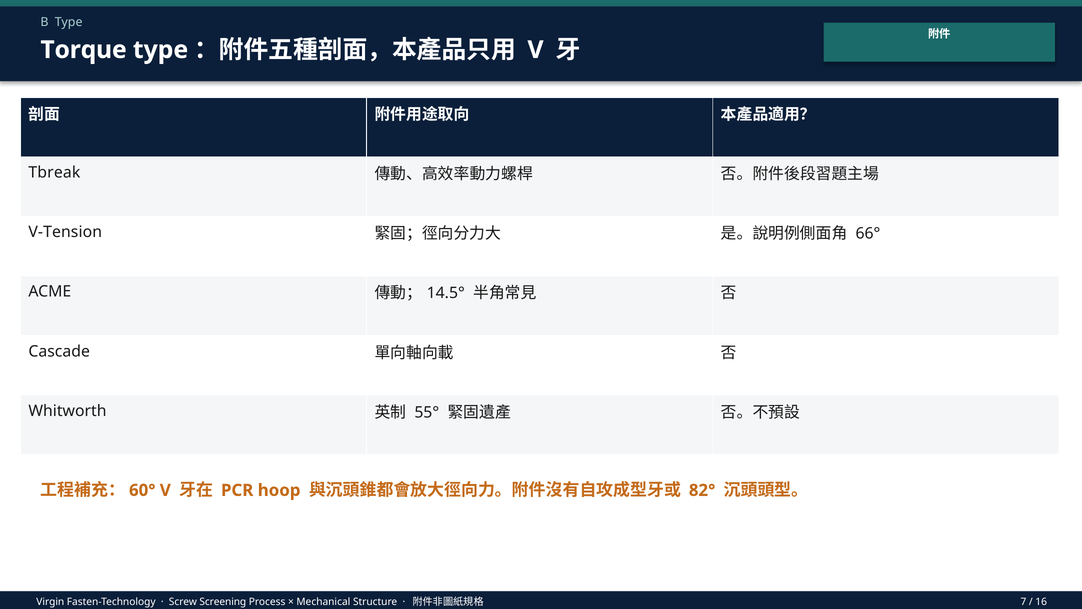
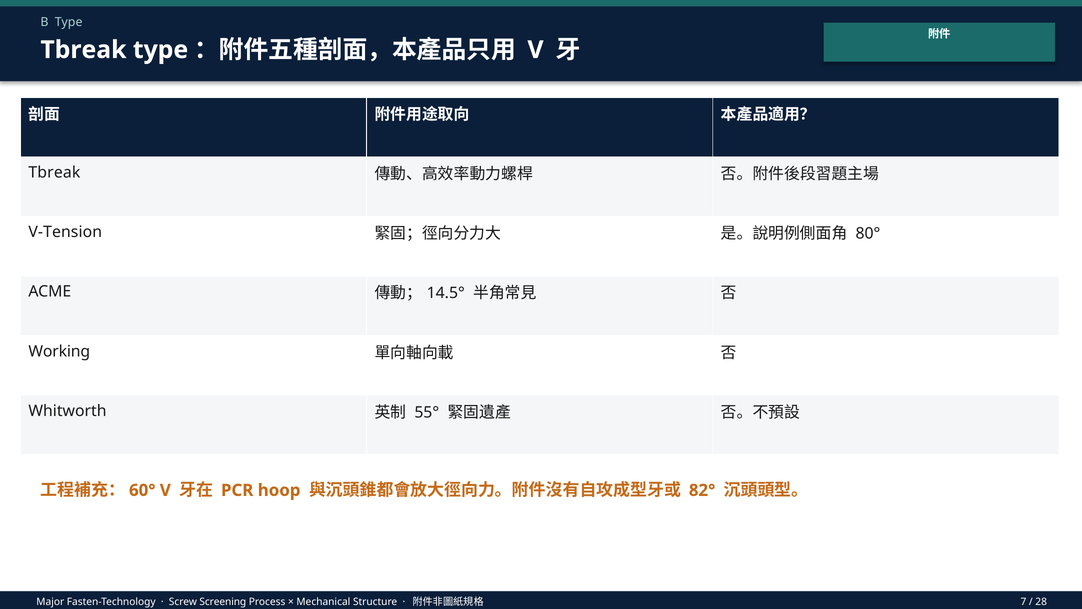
Torque: Torque -> Tbreak (83, 50)
66°: 66° -> 80° (868, 234)
Cascade: Cascade -> Working (59, 351)
Virgin: Virgin -> Major (50, 602)
16: 16 -> 28 (1041, 602)
